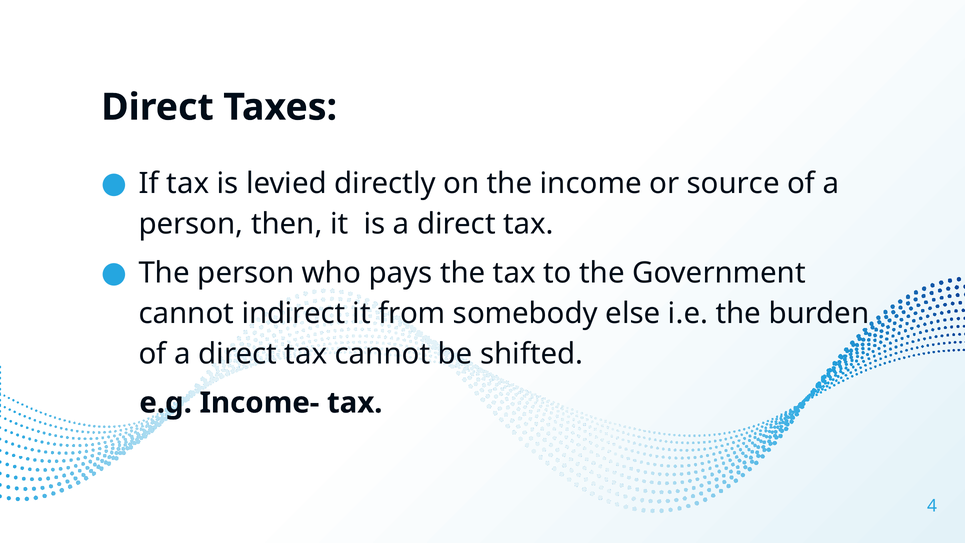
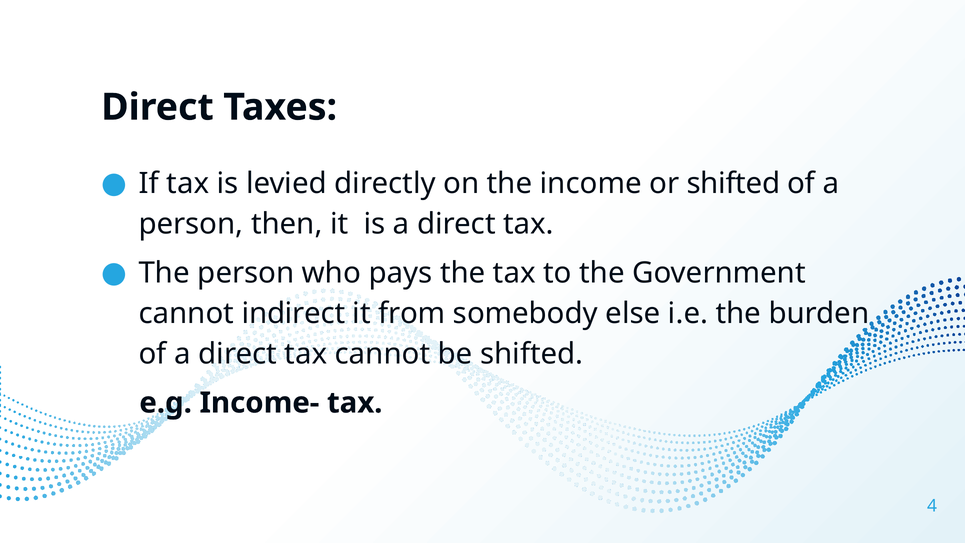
or source: source -> shifted (733, 183)
